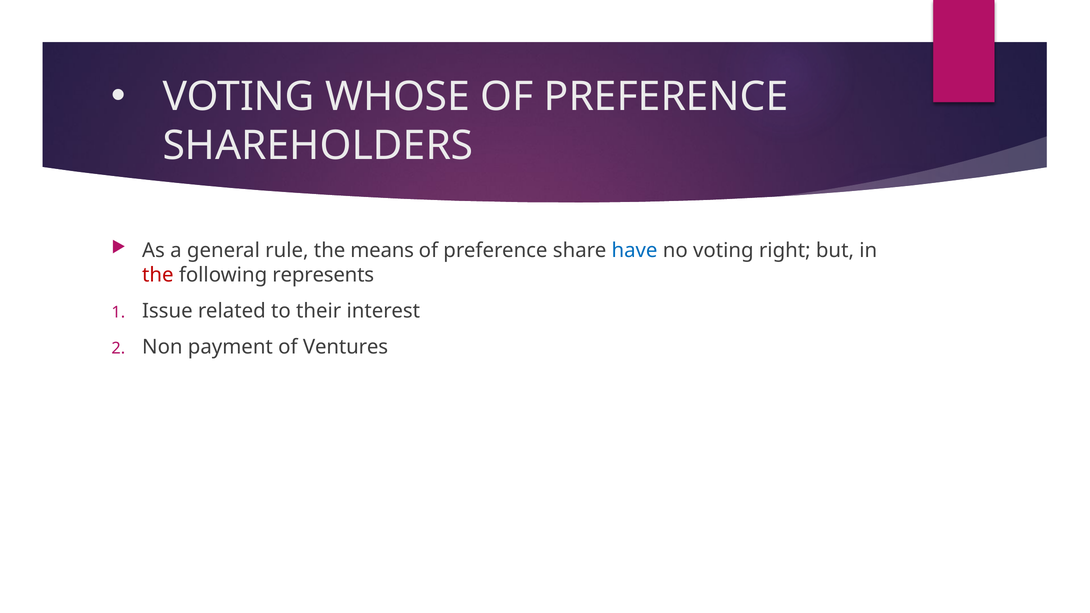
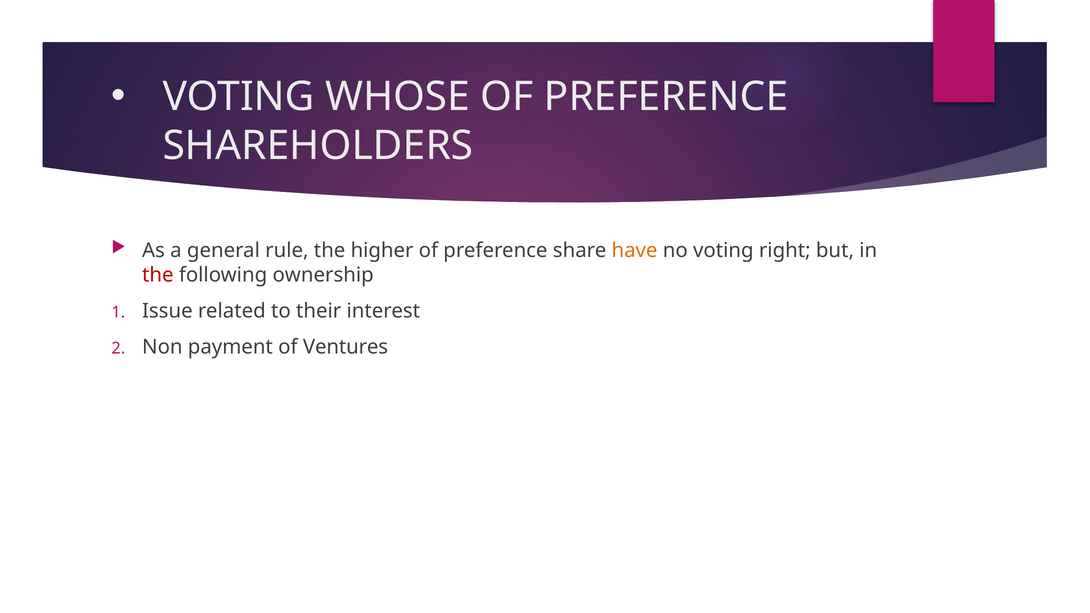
means: means -> higher (382, 251)
have colour: blue -> orange (635, 251)
represents: represents -> ownership (323, 275)
